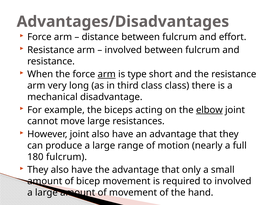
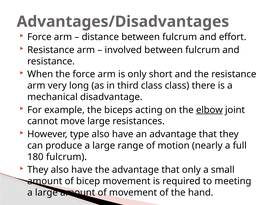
arm underline: present -> none (107, 74)
is type: type -> only (137, 74)
However joint: joint -> type (80, 134)
to involved: involved -> meeting (233, 181)
